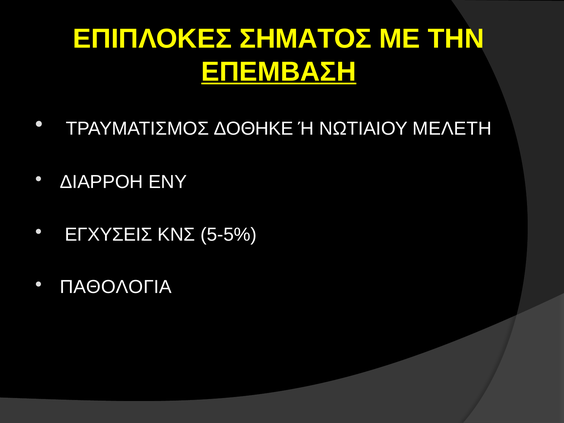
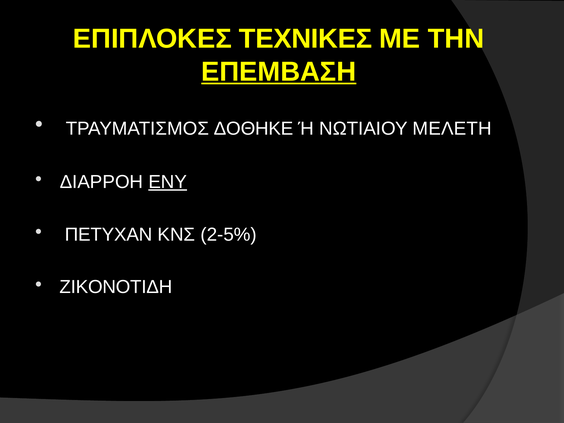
ΣΗΜΑΤΟΣ: ΣΗΜΑΤΟΣ -> ΤΕΧΝΙΚΕΣ (306, 39)
ΕΝΥ underline: none -> present (168, 182)
ΕΓΧΥΣΕΙΣ: ΕΓΧΥΣΕΙΣ -> ΠΕΤΥΧΑΝ (109, 234)
5-5%: 5-5% -> 2-5% (229, 234)
ΠΑΘΟΛΟΓΙΑ: ΠΑΘΟΛΟΓΙΑ -> ΖΙΚΟΝΟΤΙΔΗ (116, 287)
